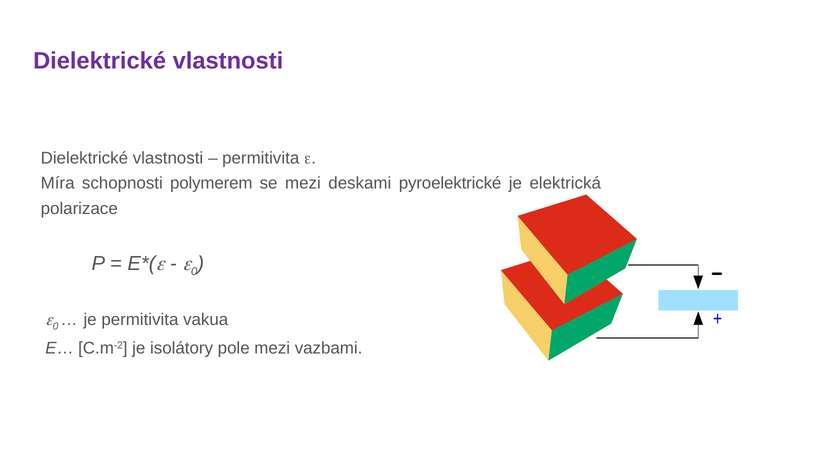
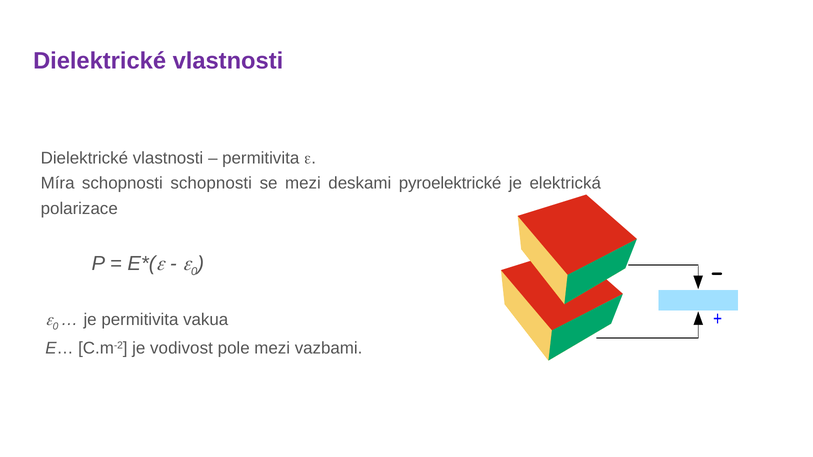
schopnosti polymerem: polymerem -> schopnosti (211, 184)
isolátory: isolátory -> vodivost (181, 349)
